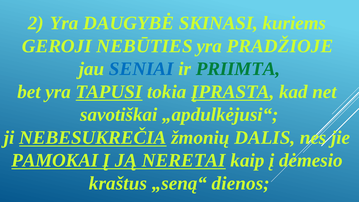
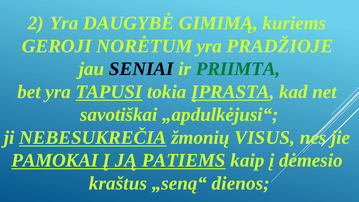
SKINASI: SKINASI -> GIMIMĄ (218, 23)
NEBŪTIES: NEBŪTIES -> NORĖTUM (145, 46)
SENIAI colour: blue -> black (141, 69)
DALIS: DALIS -> VISUS (265, 138)
NERETAI: NERETAI -> PATIEMS (184, 160)
